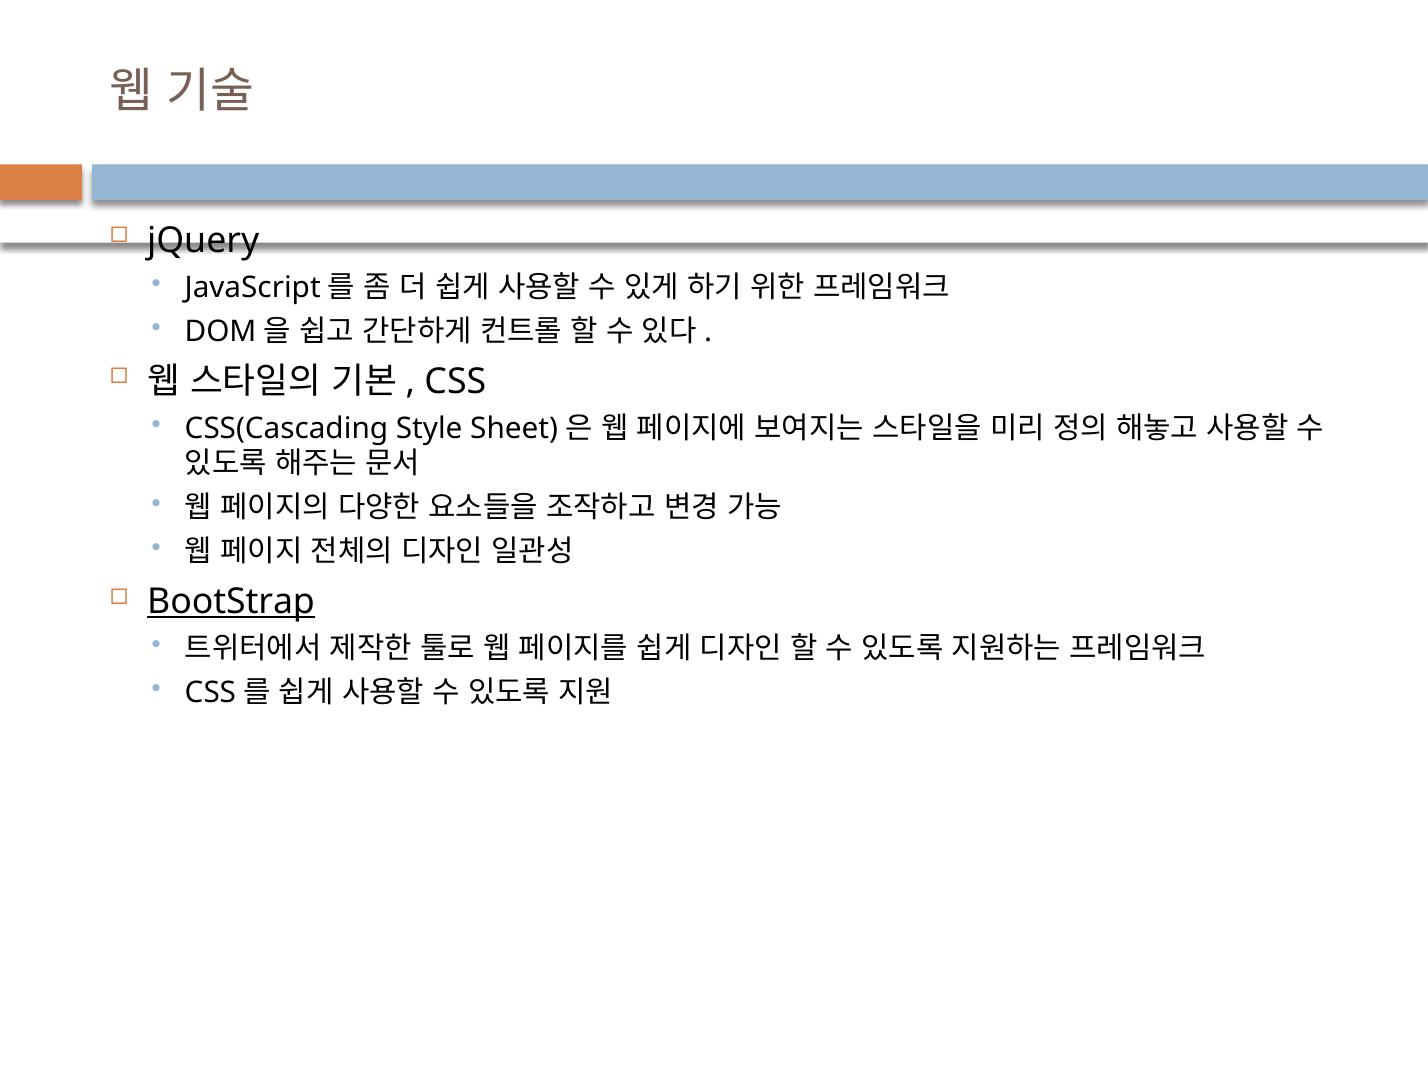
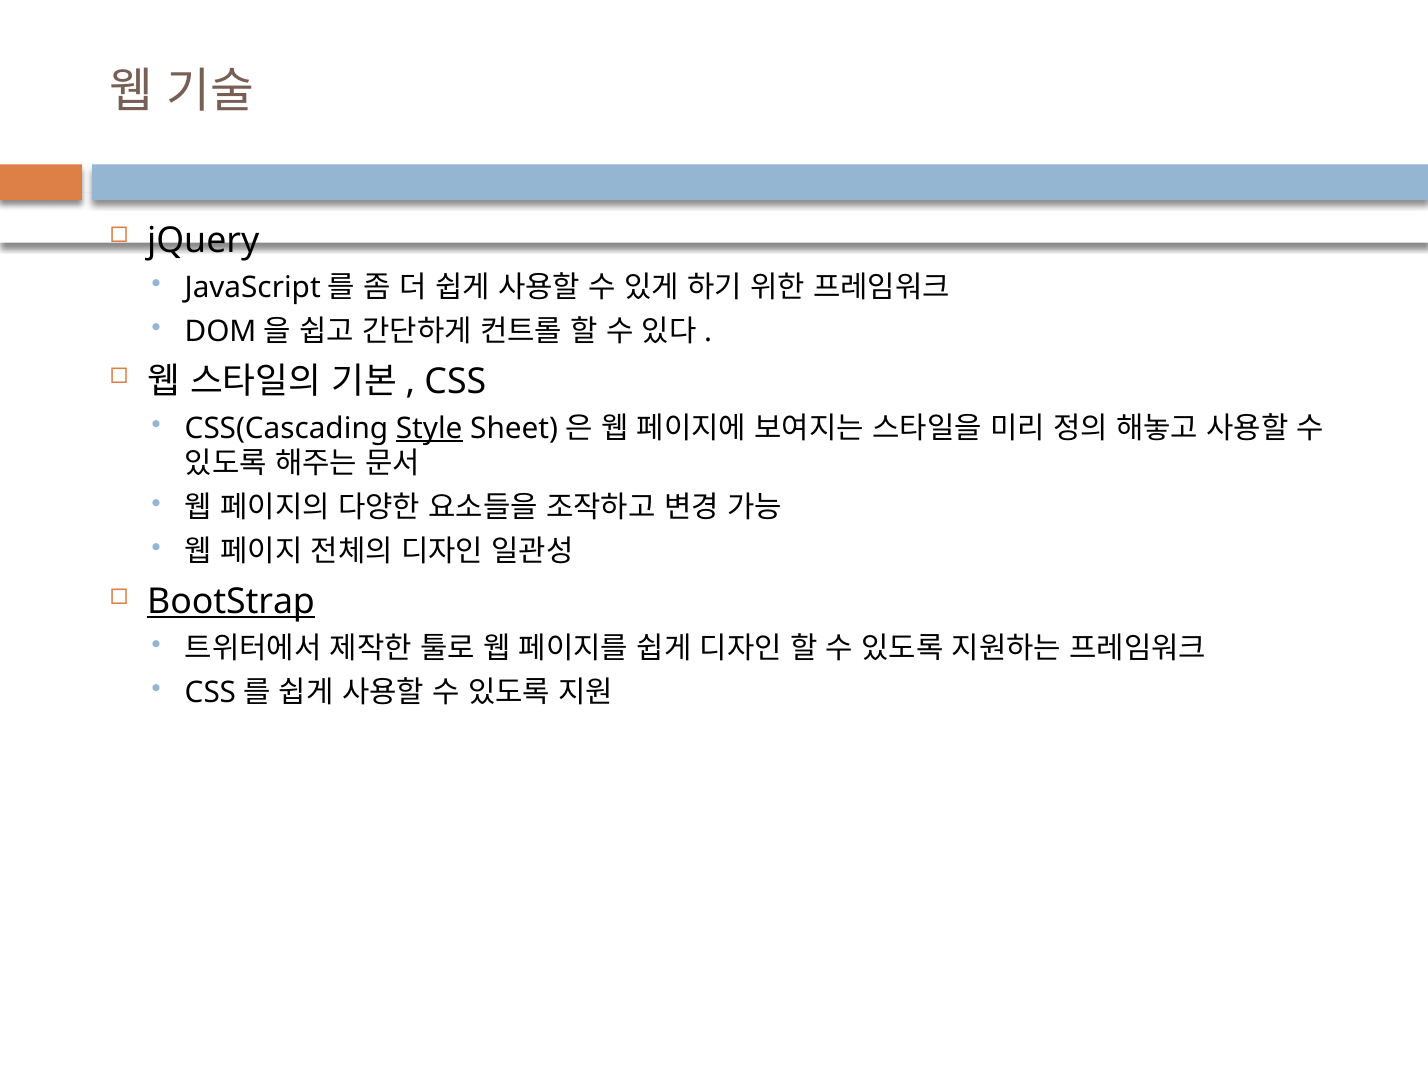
Style underline: none -> present (429, 428)
